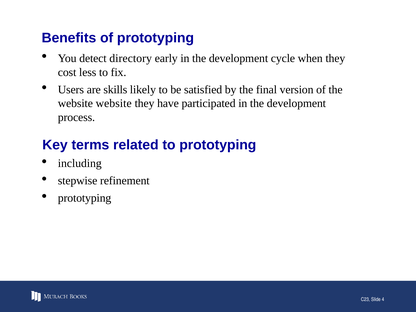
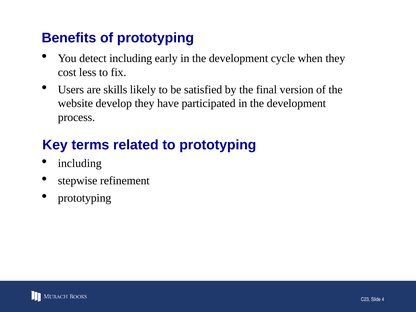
detect directory: directory -> including (131, 58)
website website: website -> develop (114, 103)
